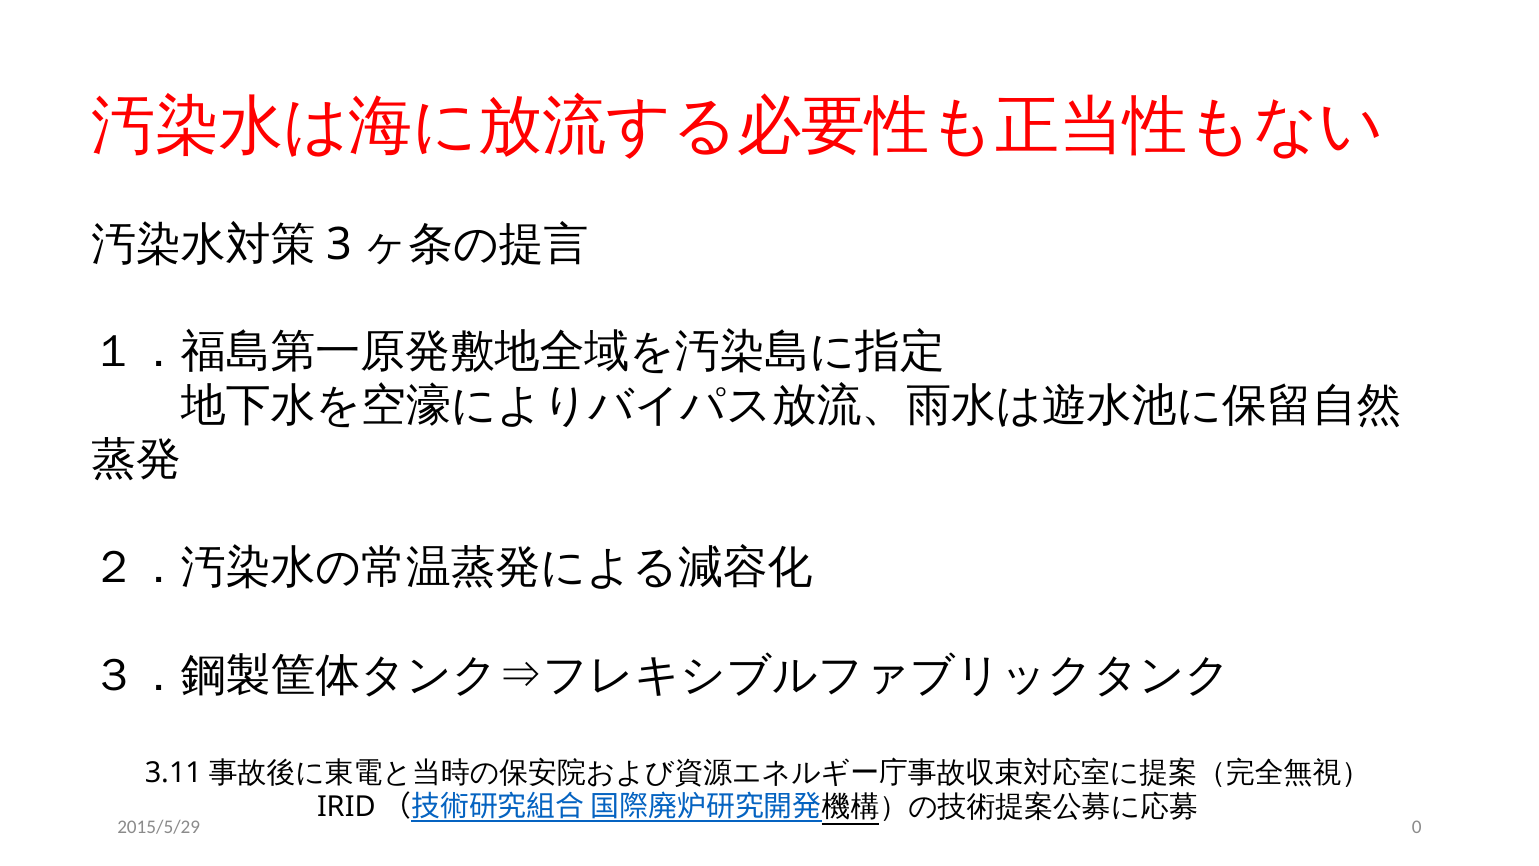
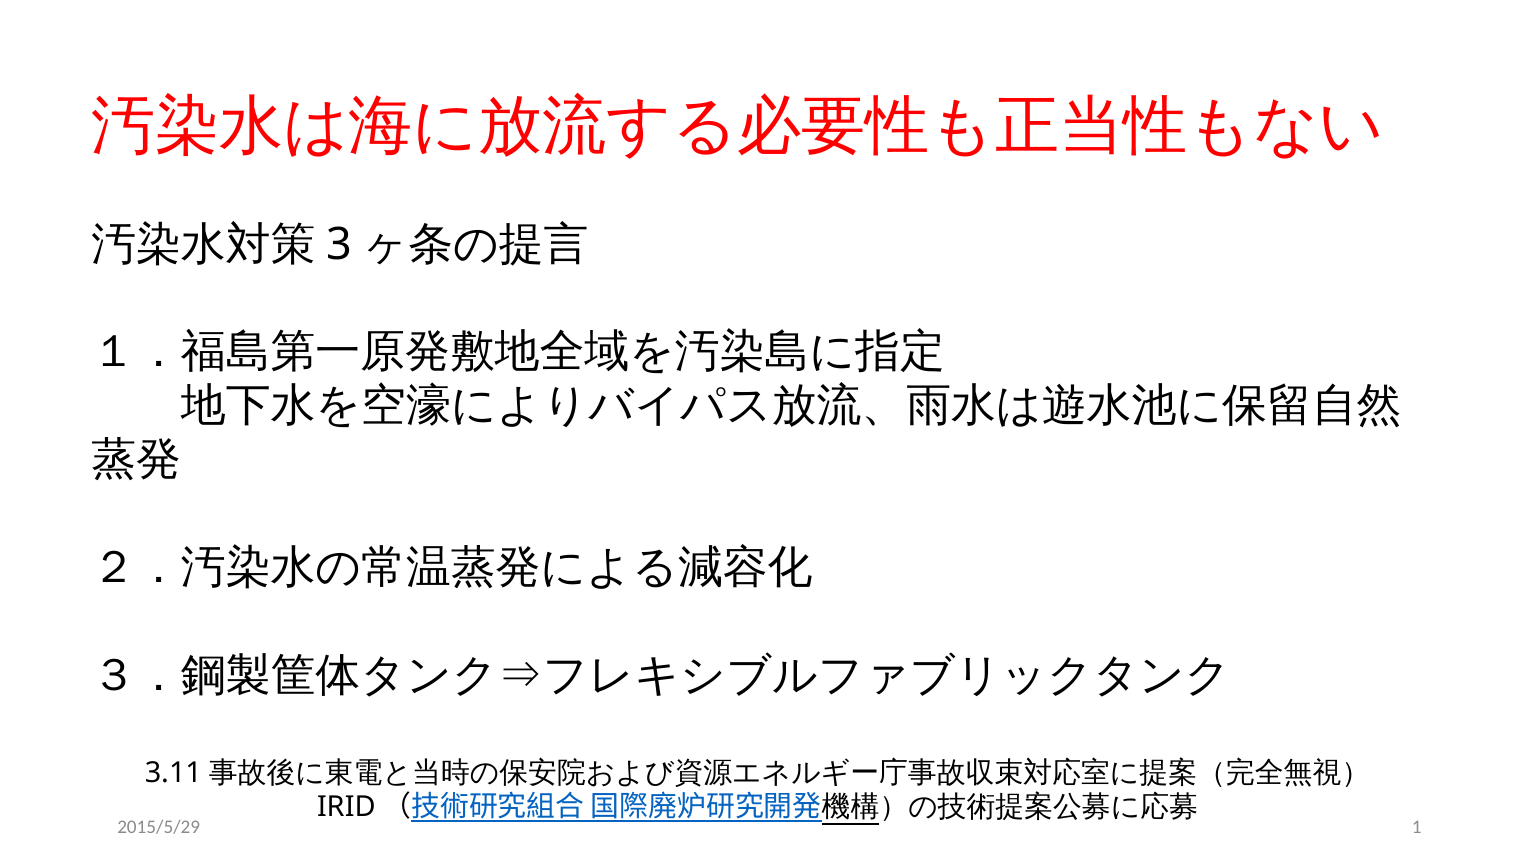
0: 0 -> 1 (1417, 827)
